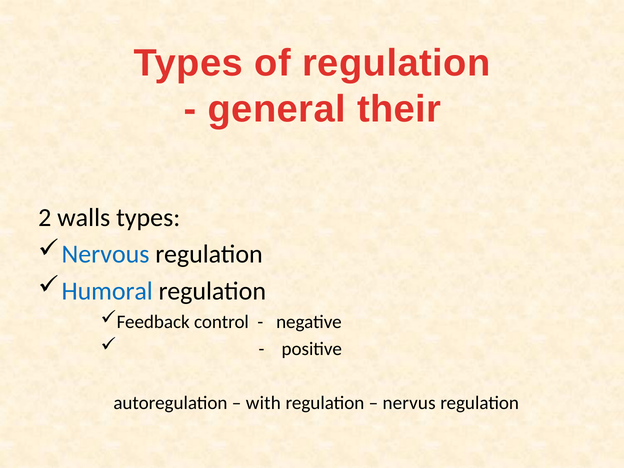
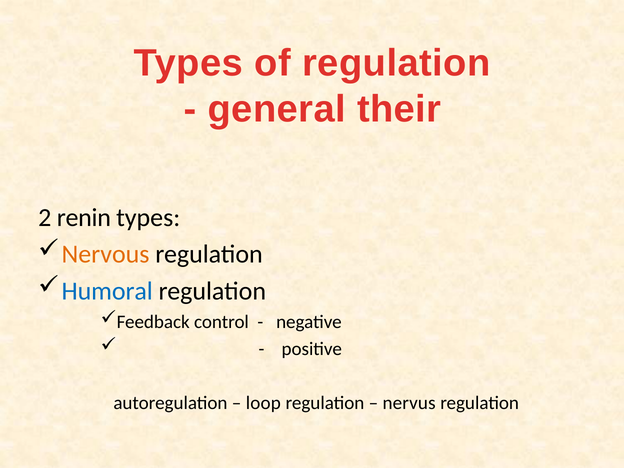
walls: walls -> renin (84, 218)
Nervous colour: blue -> orange (106, 254)
with: with -> loop (263, 403)
